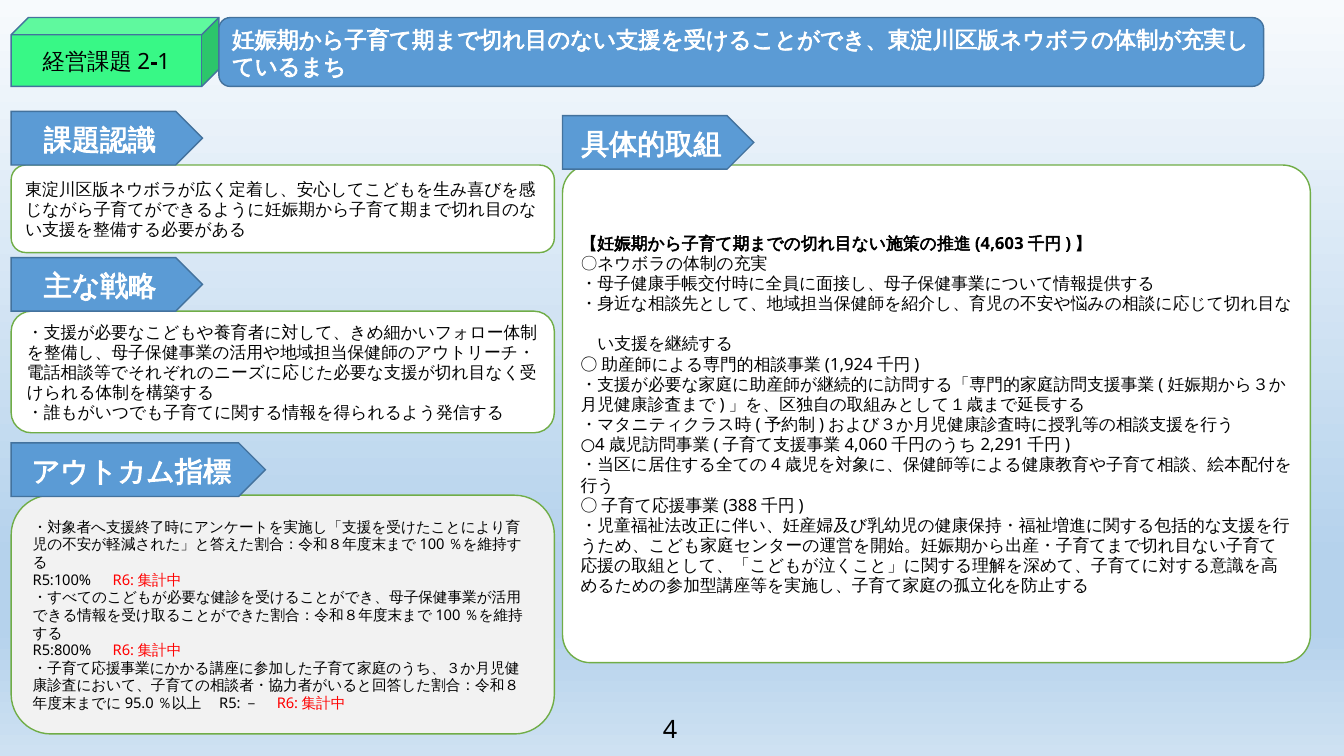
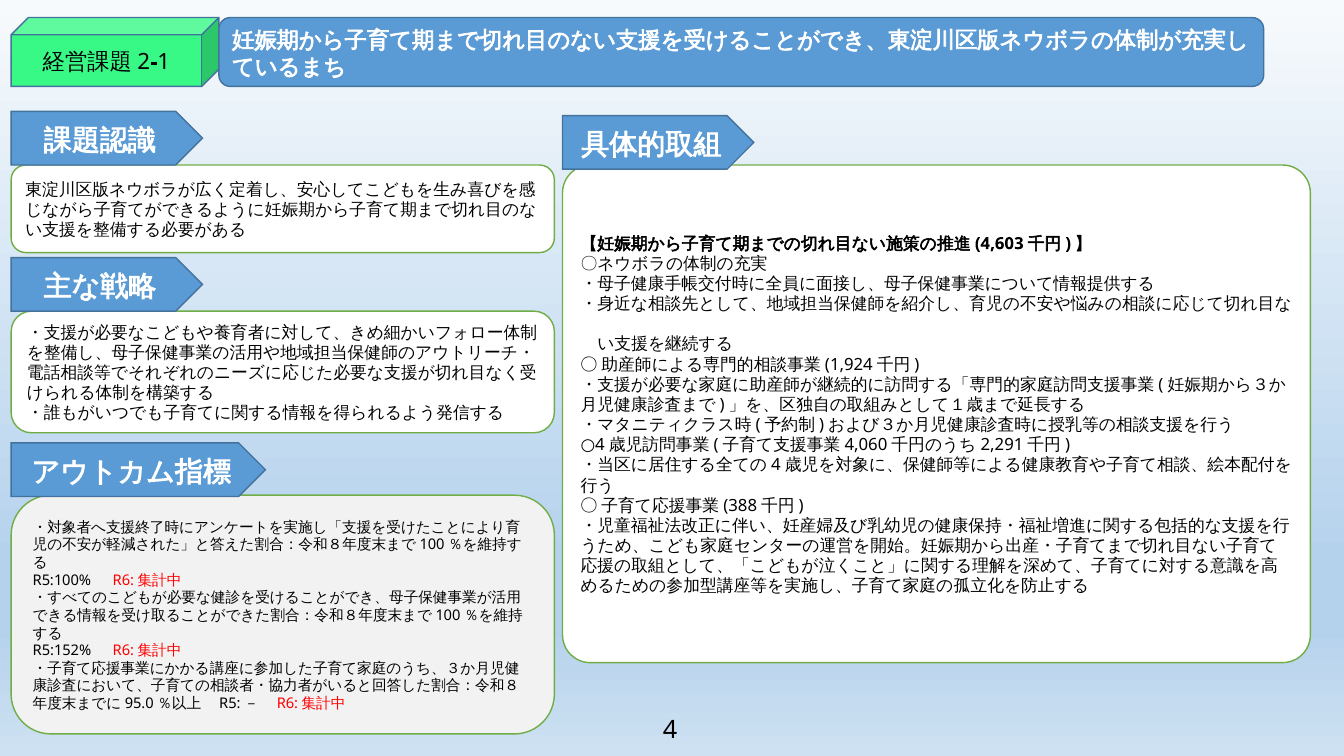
R5:800%: R5:800% -> R5:152% (62, 651)
